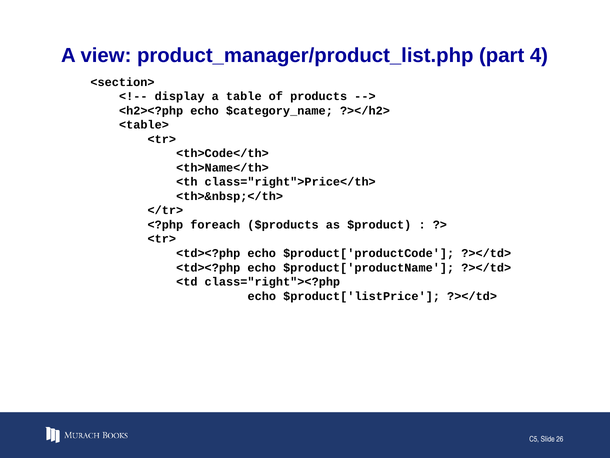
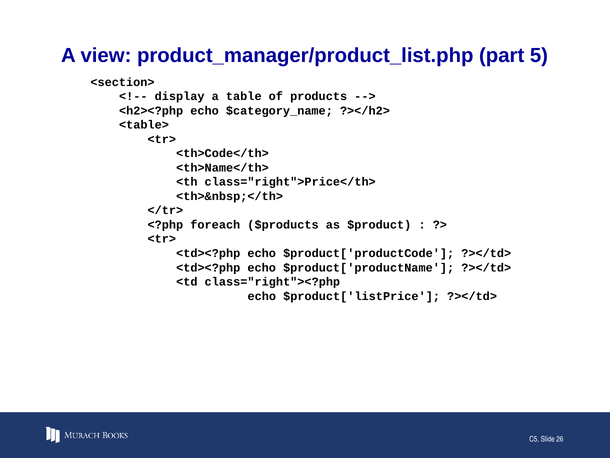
4: 4 -> 5 (539, 55)
